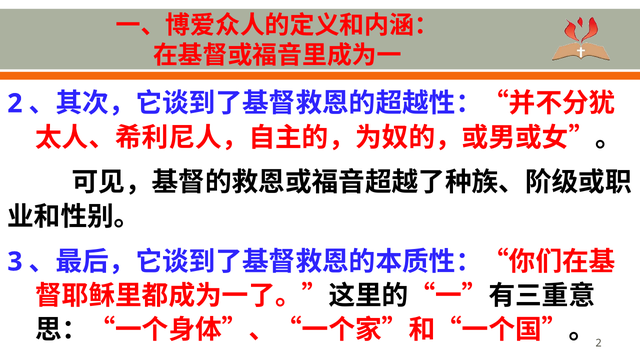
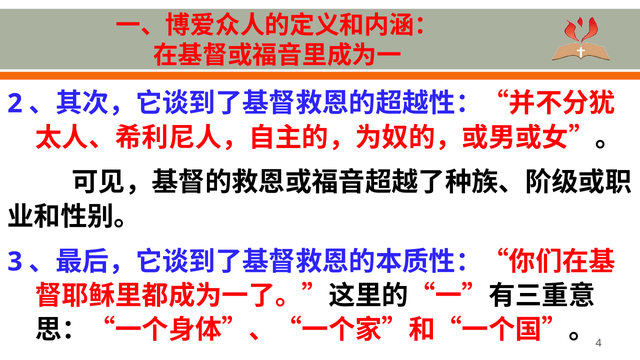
2: 2 -> 4 (599, 343)
